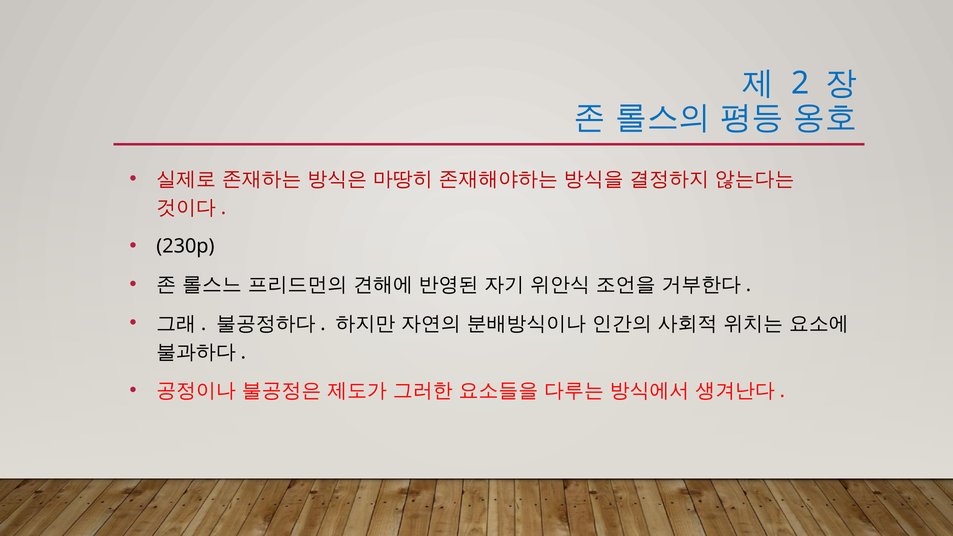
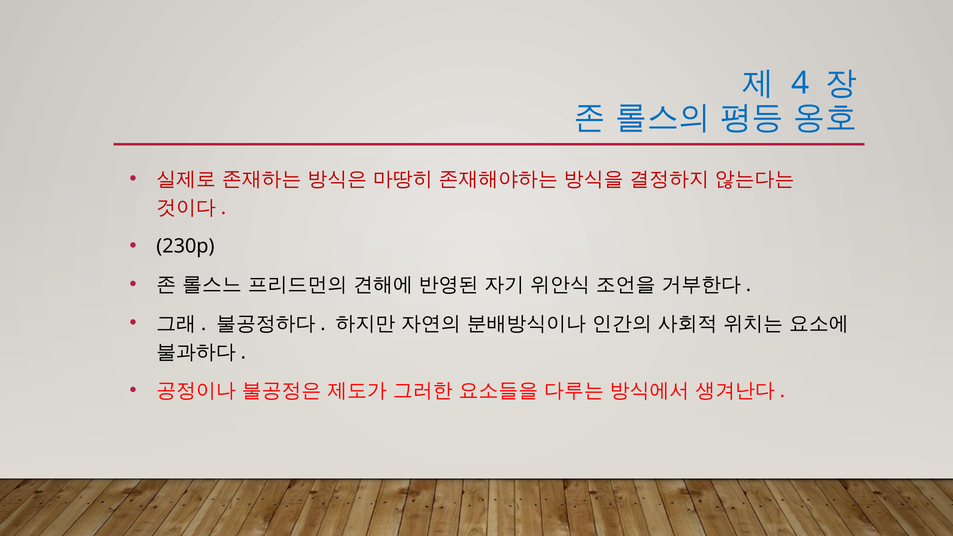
2: 2 -> 4 (800, 83)
